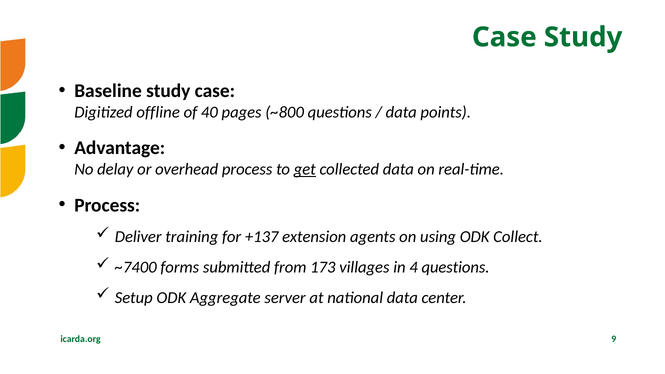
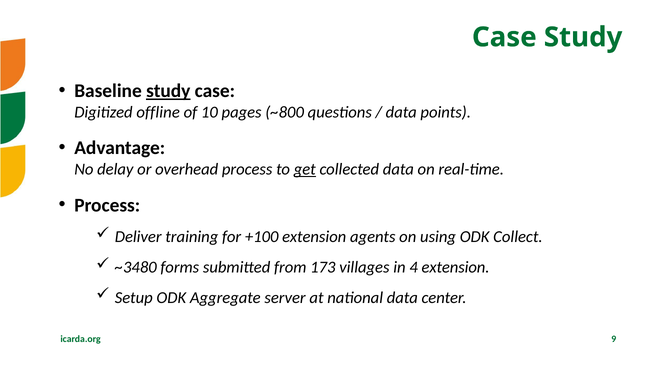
study underline: none -> present (168, 91)
40: 40 -> 10 (209, 112)
+137: +137 -> +100 (262, 237)
~7400: ~7400 -> ~3480 (136, 267)
4 questions: questions -> extension (456, 267)
